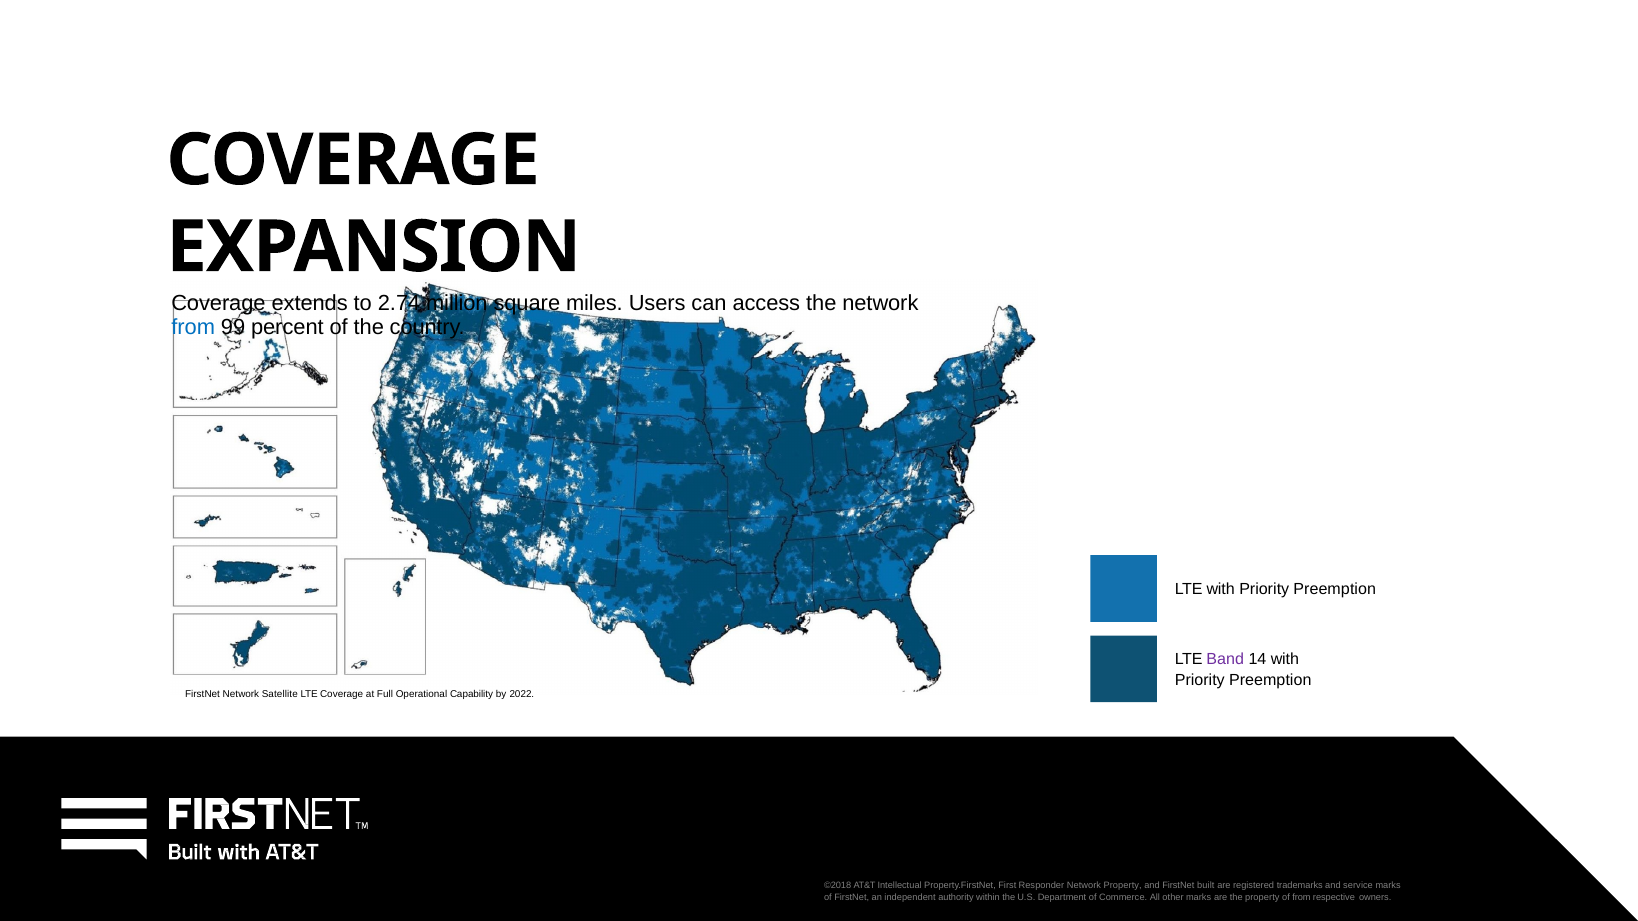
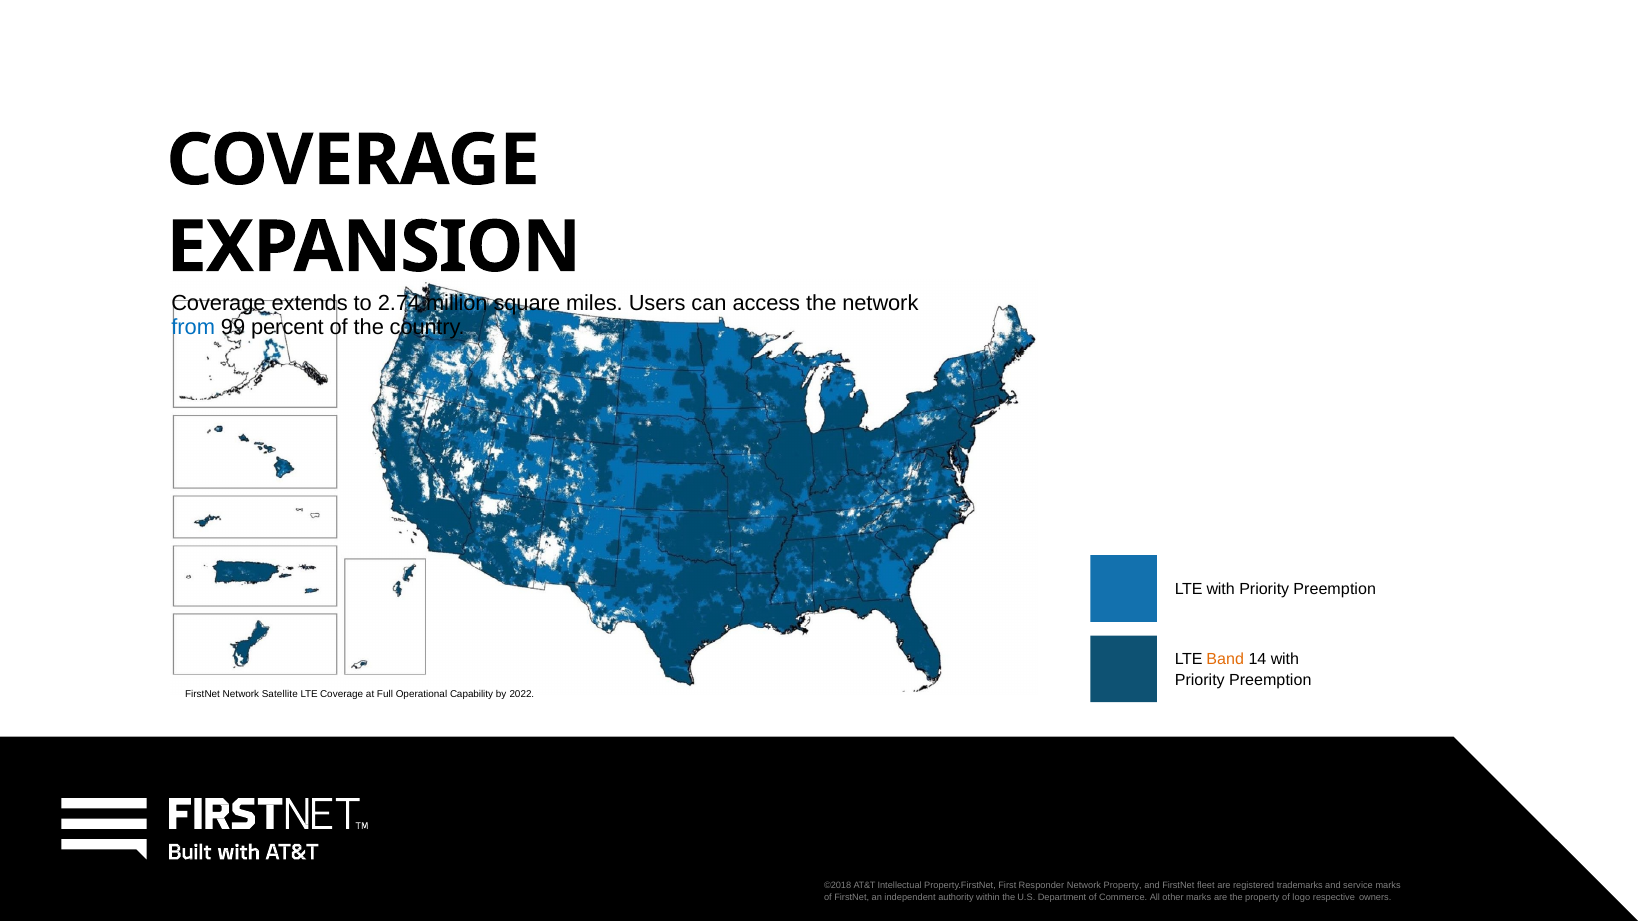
Band colour: purple -> orange (1225, 660)
built: built -> fleet (1206, 886)
of from: from -> logo (1301, 898)
